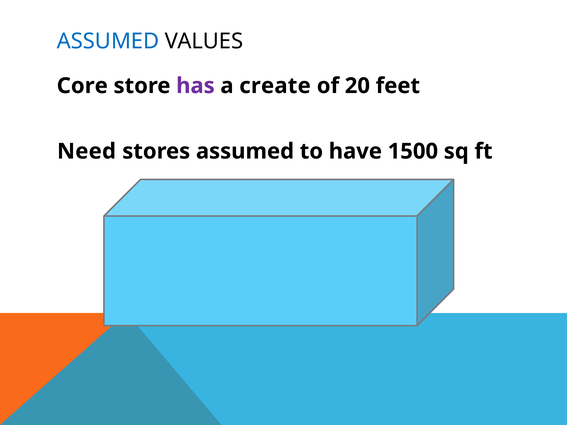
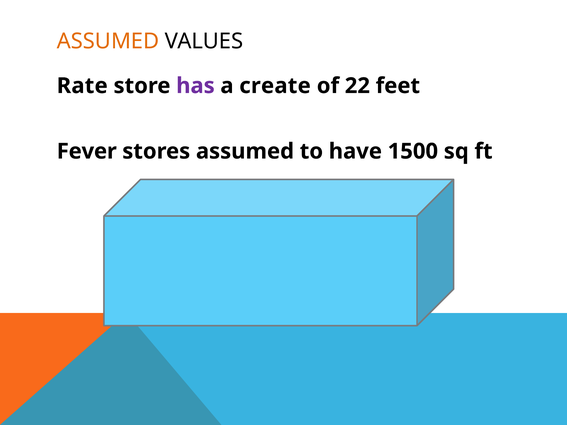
ASSUMED colour: blue -> orange (108, 41)
Core: Core -> Rate (82, 86)
20: 20 -> 22 (357, 86)
Need: Need -> Fever (87, 151)
